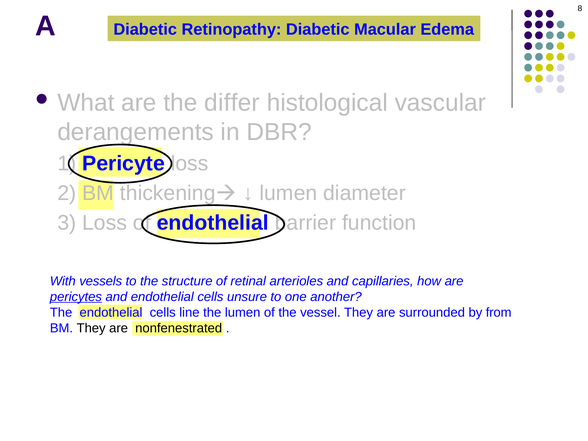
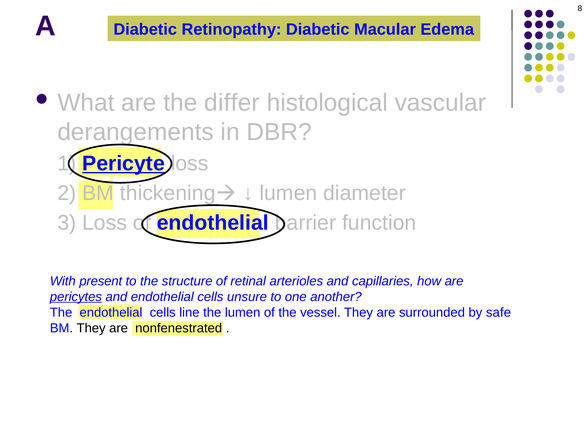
Pericyte underline: none -> present (124, 163)
vessels: vessels -> present (101, 281)
from: from -> safe (498, 312)
